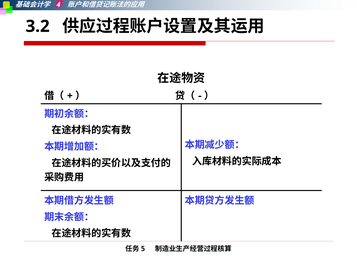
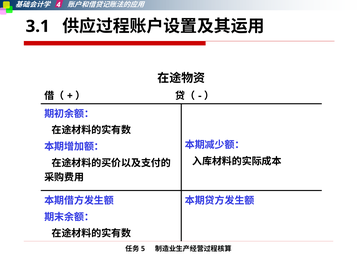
3.2: 3.2 -> 3.1 (38, 26)
